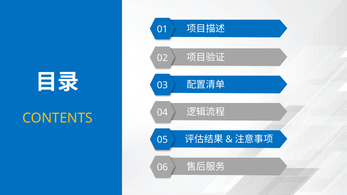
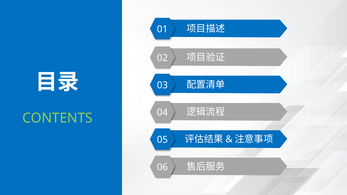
CONTENTS colour: yellow -> light green (57, 118)
